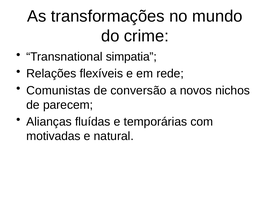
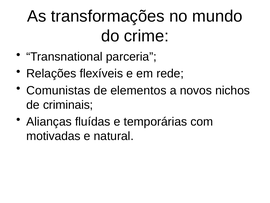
simpatia: simpatia -> parceria (131, 57)
conversão: conversão -> elementos (138, 90)
parecem: parecem -> criminais (68, 105)
